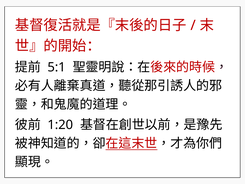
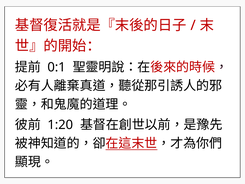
5:1: 5:1 -> 0:1 (57, 67)
